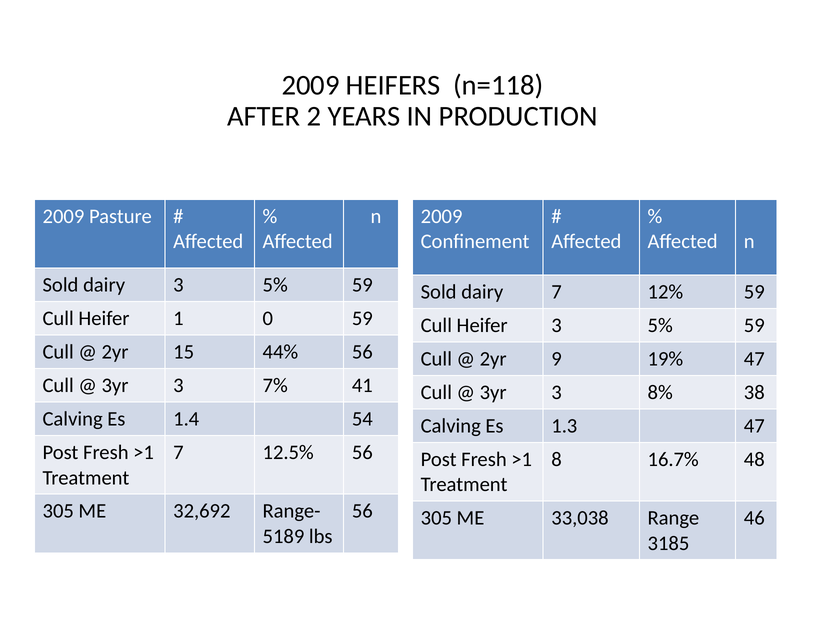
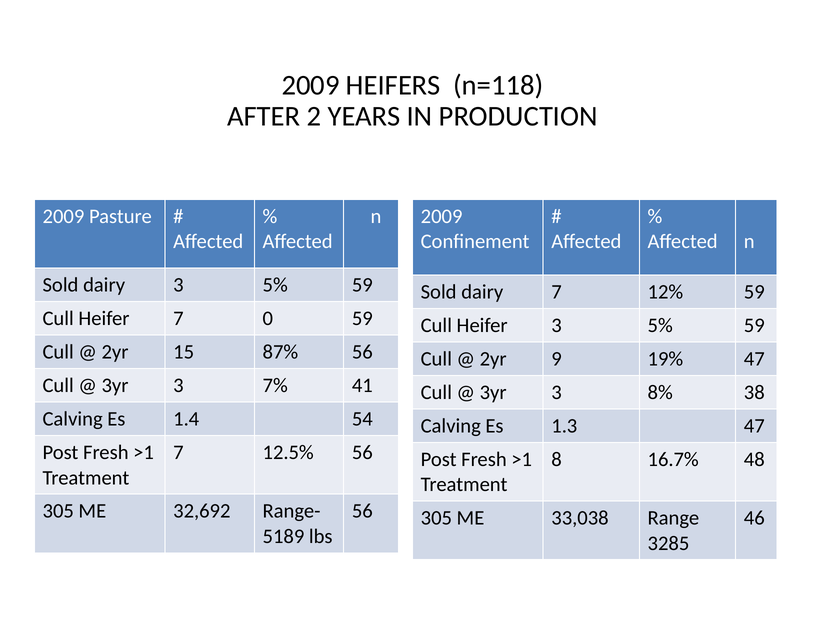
Heifer 1: 1 -> 7 (178, 319)
44%: 44% -> 87% (280, 352)
3185: 3185 -> 3285 (668, 543)
